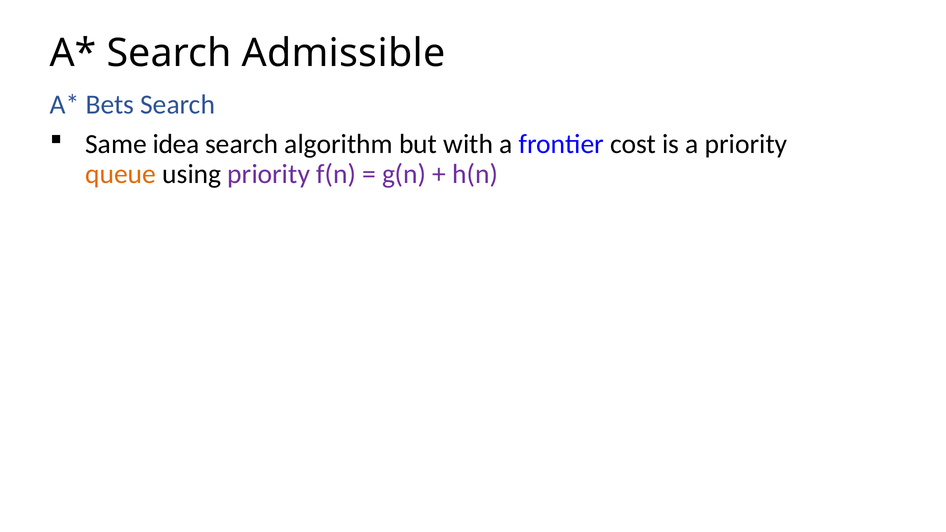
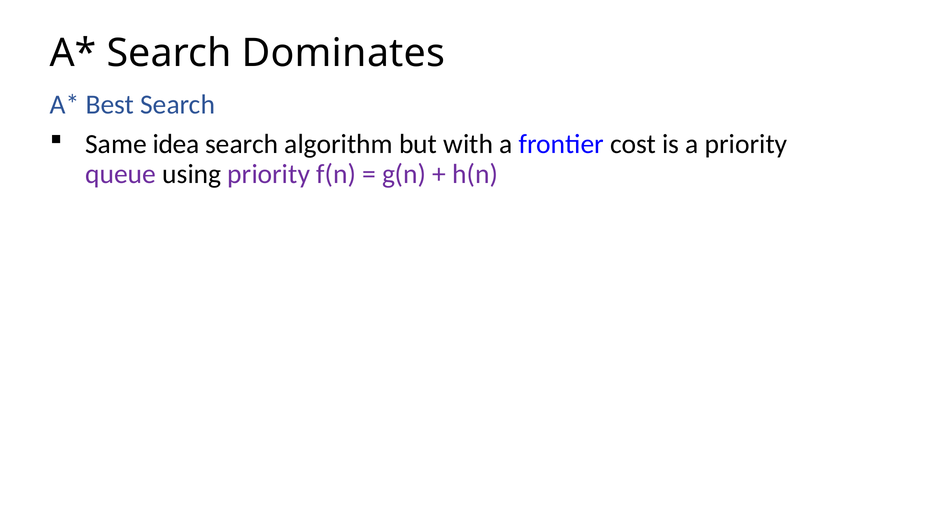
Admissible: Admissible -> Dominates (343, 53)
Bets: Bets -> Best (110, 105)
queue colour: orange -> purple (121, 174)
